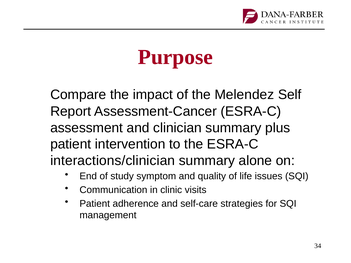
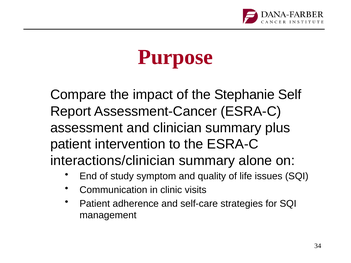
Melendez: Melendez -> Stephanie (244, 95)
